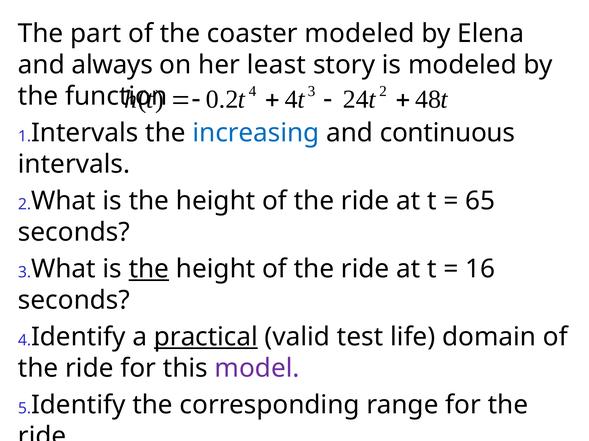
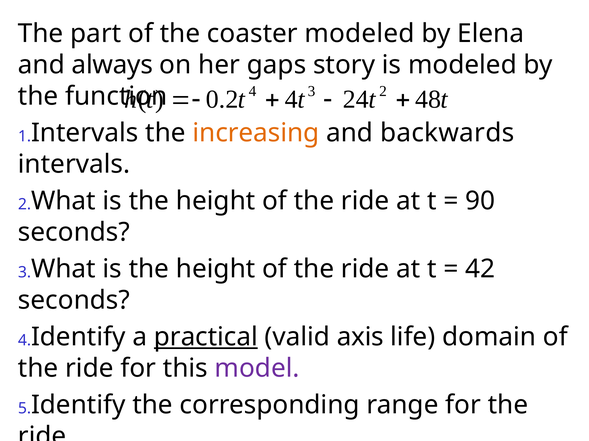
least: least -> gaps (277, 65)
increasing colour: blue -> orange (256, 133)
continuous: continuous -> backwards (447, 133)
65: 65 -> 90 (480, 201)
the underline: present -> none (149, 269)
16: 16 -> 42 (480, 269)
test: test -> axis (360, 337)
